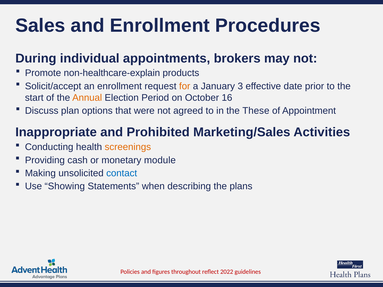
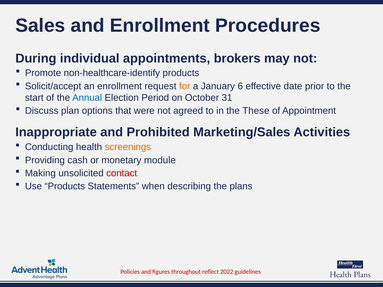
non-healthcare-explain: non-healthcare-explain -> non-healthcare-identify (112, 73)
3: 3 -> 6 (240, 86)
Annual colour: orange -> blue (87, 98)
16: 16 -> 31 (227, 98)
contact colour: blue -> red (122, 173)
Use Showing: Showing -> Products (65, 186)
